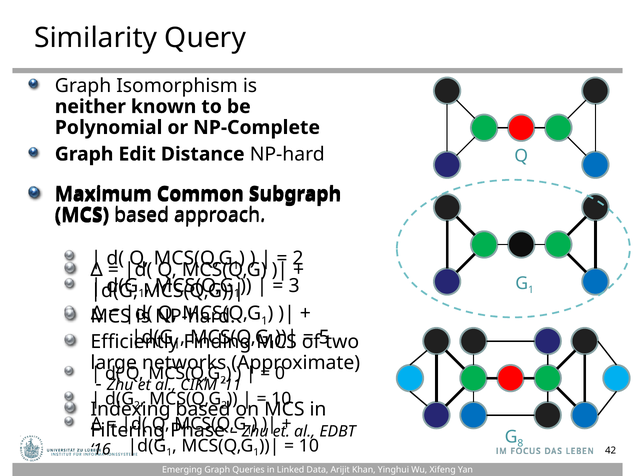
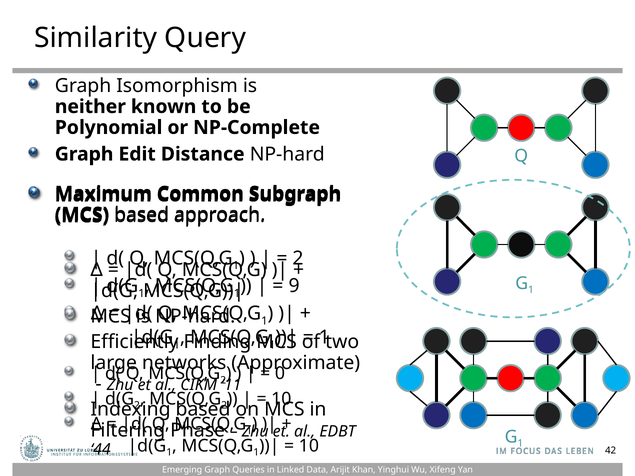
3: 3 -> 9 (294, 286)
5: 5 -> 1 (324, 338)
8: 8 -> 1 (520, 444)
16: 16 -> 44 (101, 450)
